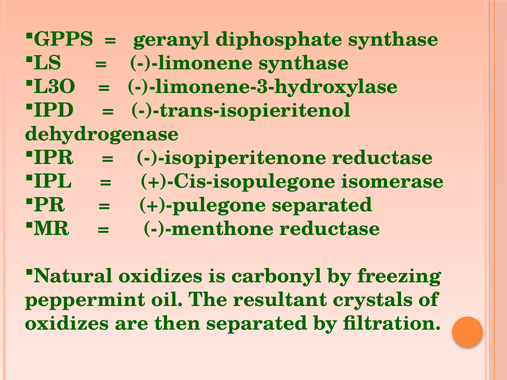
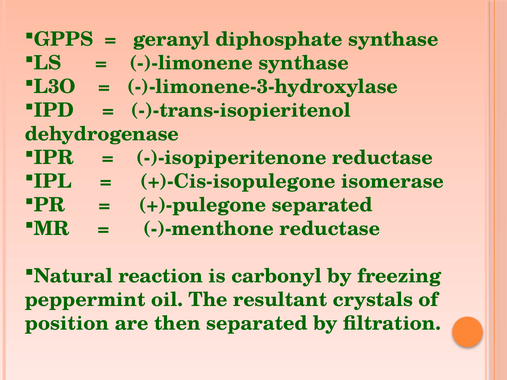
Natural oxidizes: oxidizes -> reaction (161, 276)
oxidizes: oxidizes -> position (67, 324)
